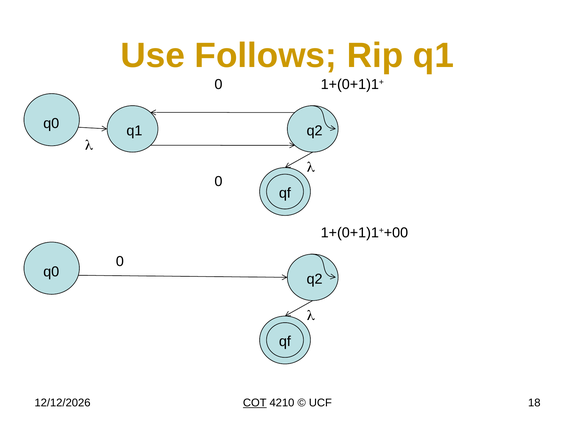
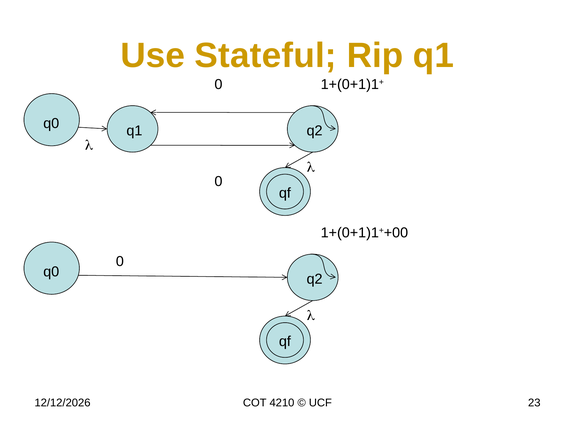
Follows: Follows -> Stateful (266, 56)
COT underline: present -> none (255, 403)
18: 18 -> 23 (534, 403)
